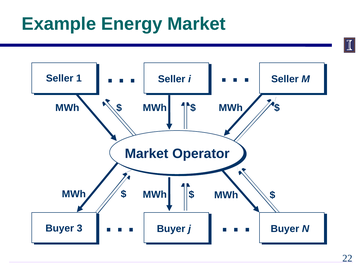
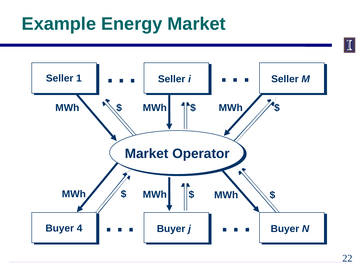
3: 3 -> 4 (80, 229)
